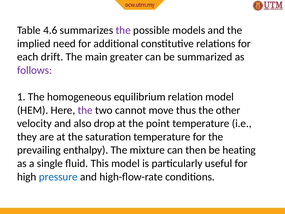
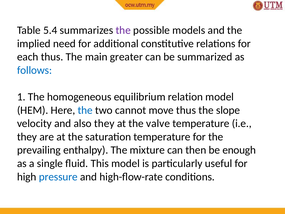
4.6: 4.6 -> 5.4 (50, 30)
each drift: drift -> thus (52, 57)
follows colour: purple -> blue (35, 70)
the colour: purple -> blue (85, 110)
other: other -> slope (228, 110)
also drop: drop -> they (104, 123)
point: point -> valve (158, 123)
heating: heating -> enough (239, 150)
